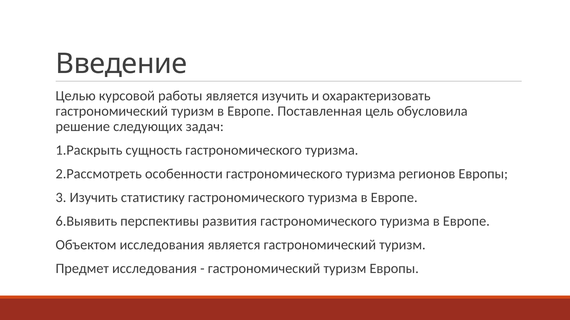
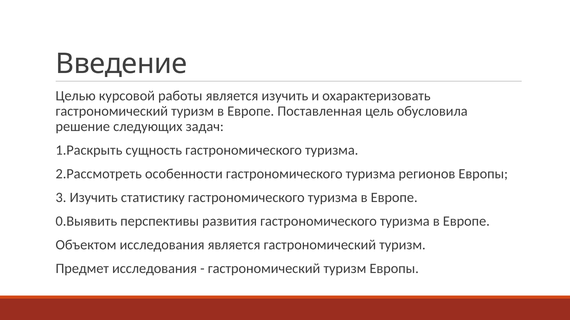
6.Выявить: 6.Выявить -> 0.Выявить (86, 222)
